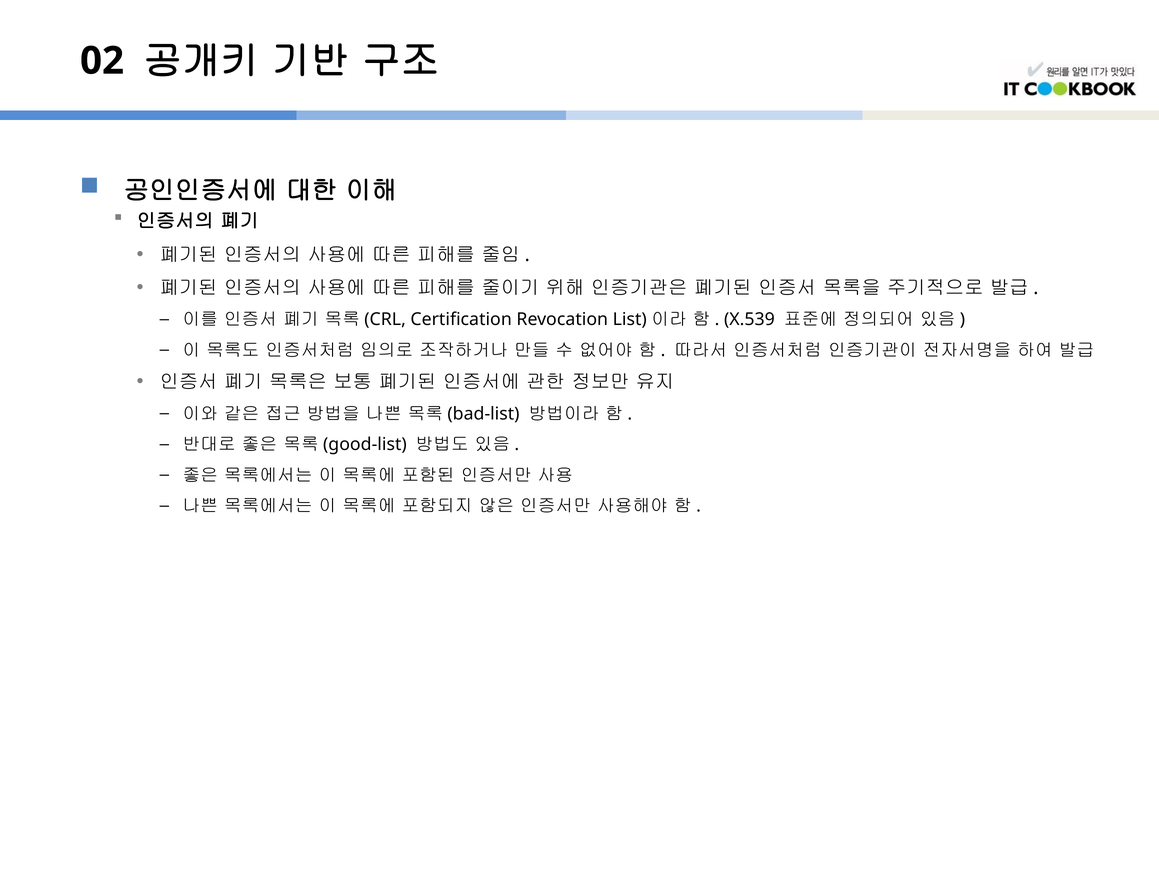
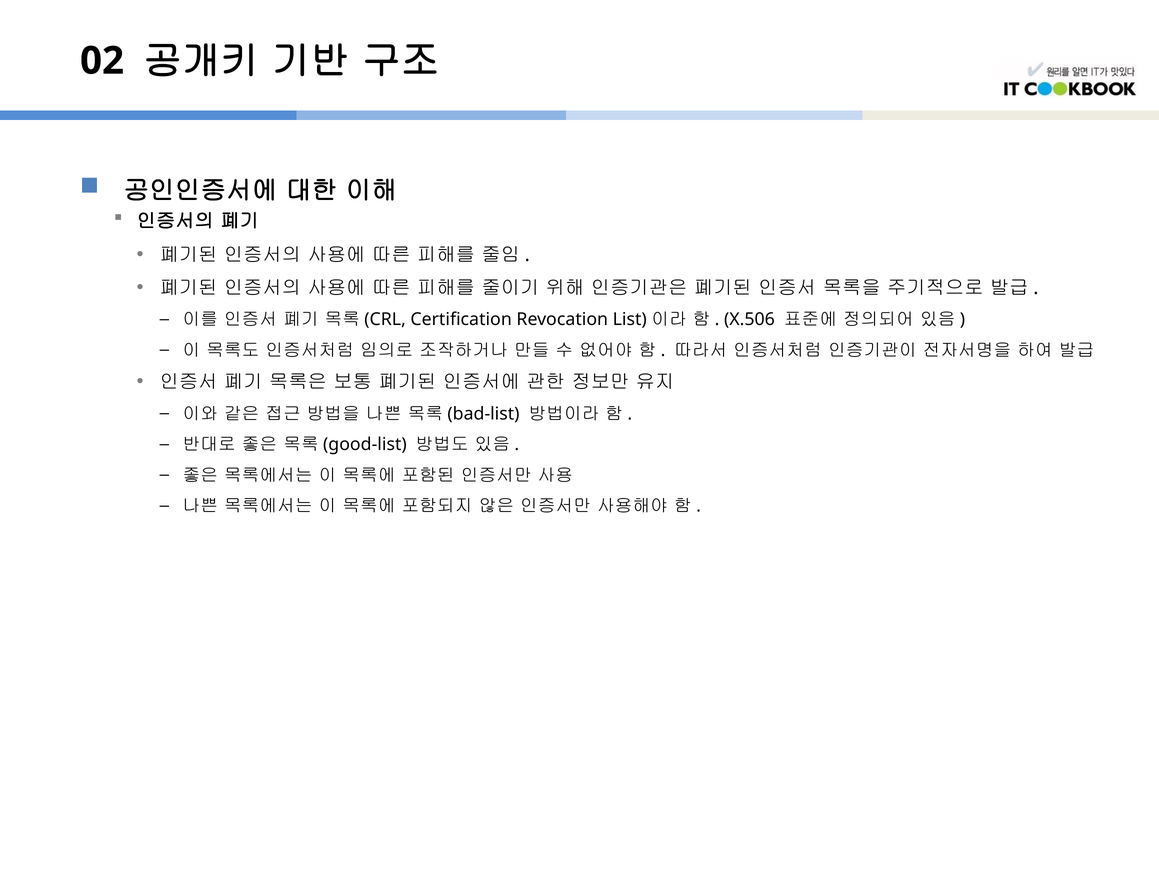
X.539: X.539 -> X.506 (749, 319)
